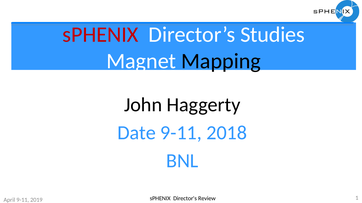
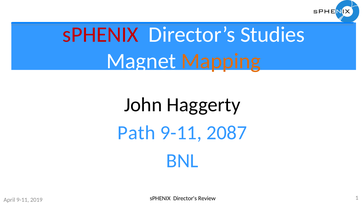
Mapping colour: black -> orange (221, 61)
Date: Date -> Path (136, 133)
2018: 2018 -> 2087 (227, 133)
